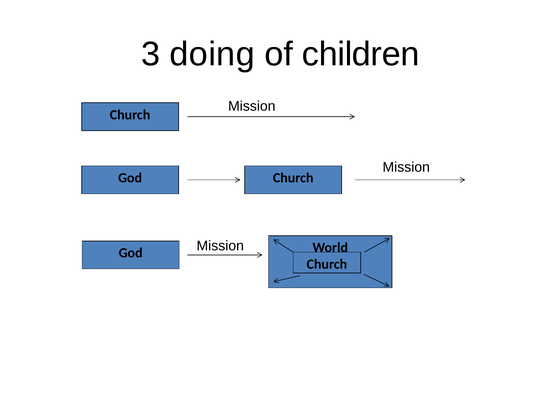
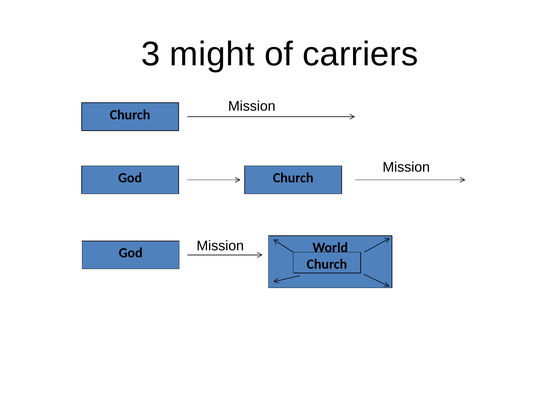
doing: doing -> might (212, 54)
children: children -> carriers (360, 54)
